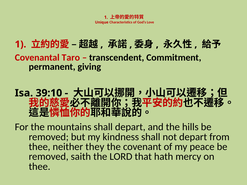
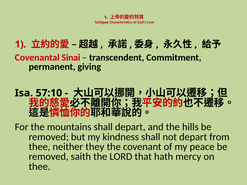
Taro: Taro -> Sinai (71, 58)
39:10: 39:10 -> 57:10 (49, 93)
